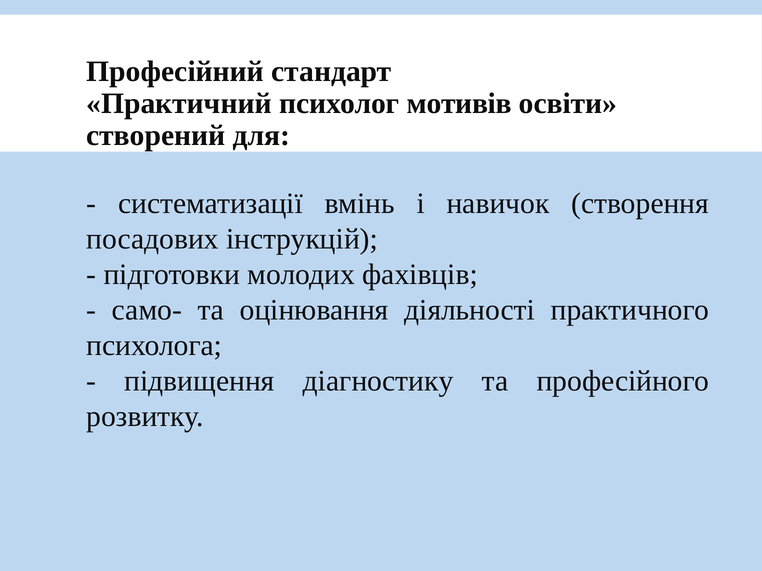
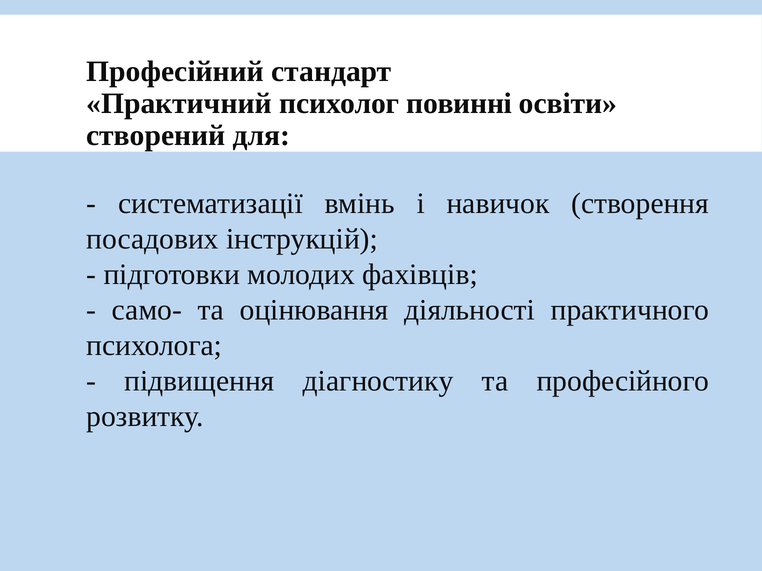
мотивів: мотивів -> повинні (459, 103)
